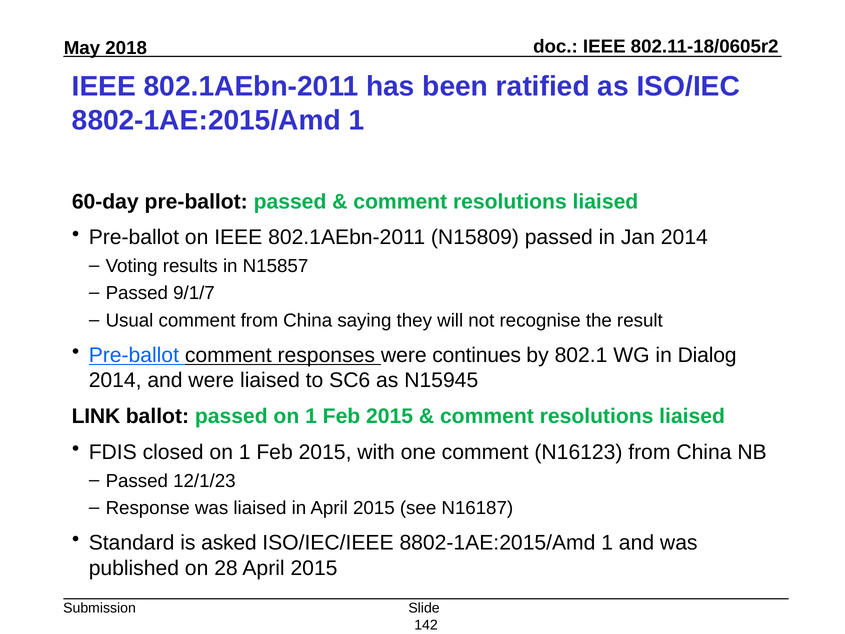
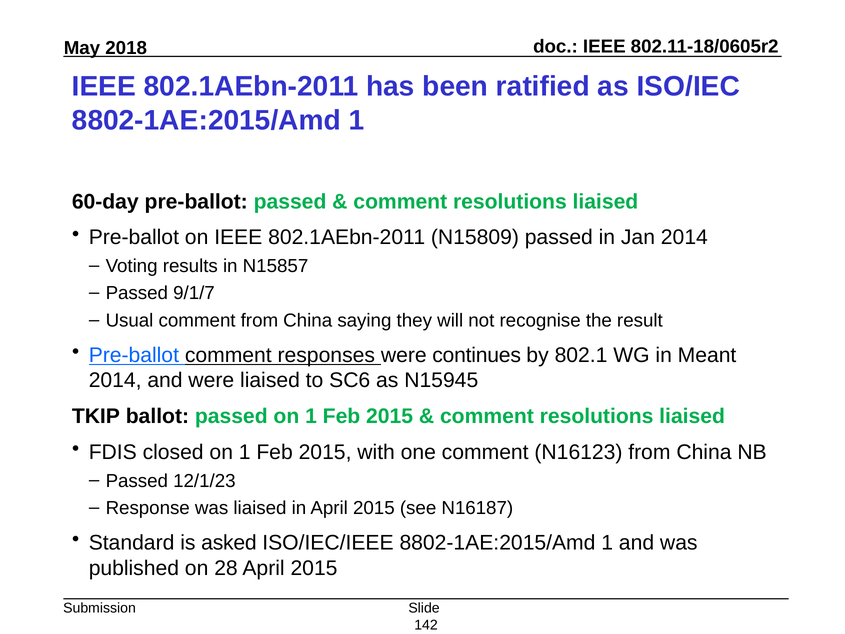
Dialog: Dialog -> Meant (707, 355)
LINK: LINK -> TKIP (96, 416)
